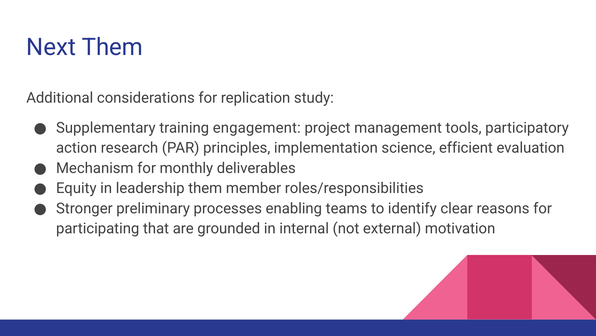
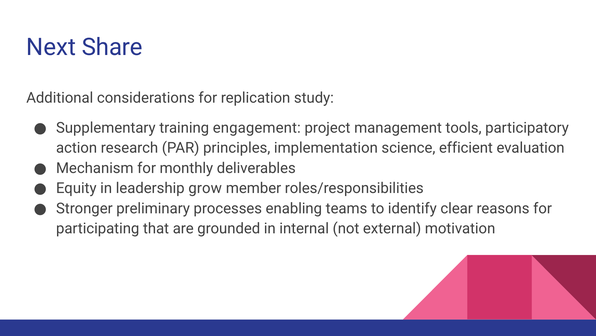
Next Them: Them -> Share (112, 47)
leadership them: them -> grow (205, 188)
